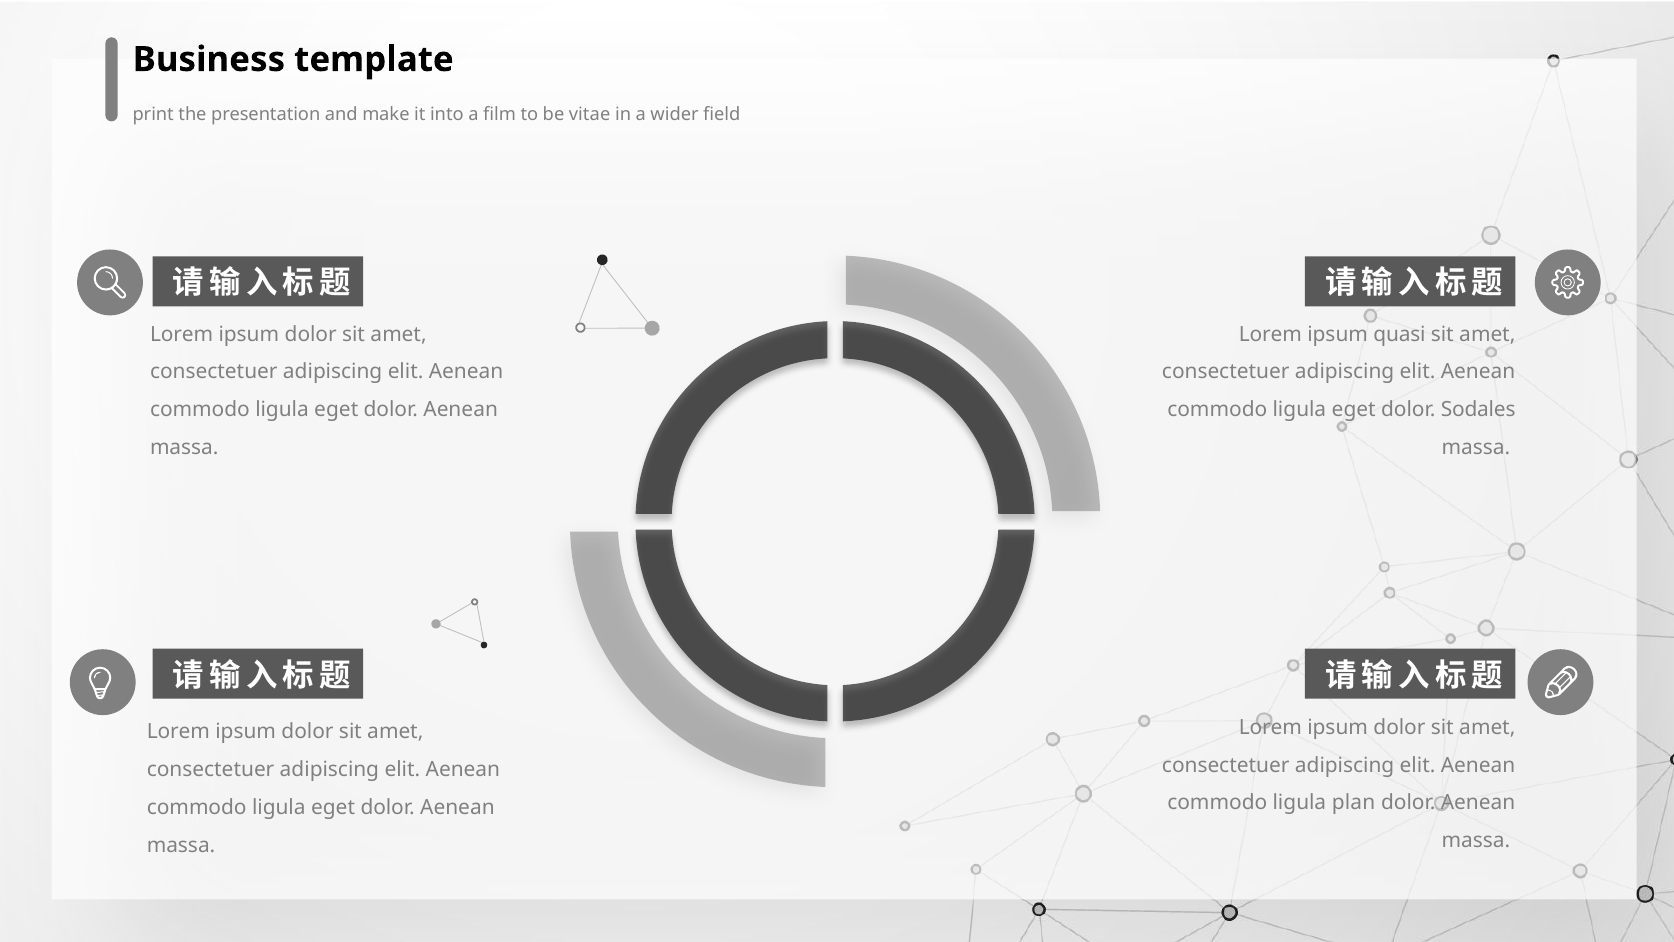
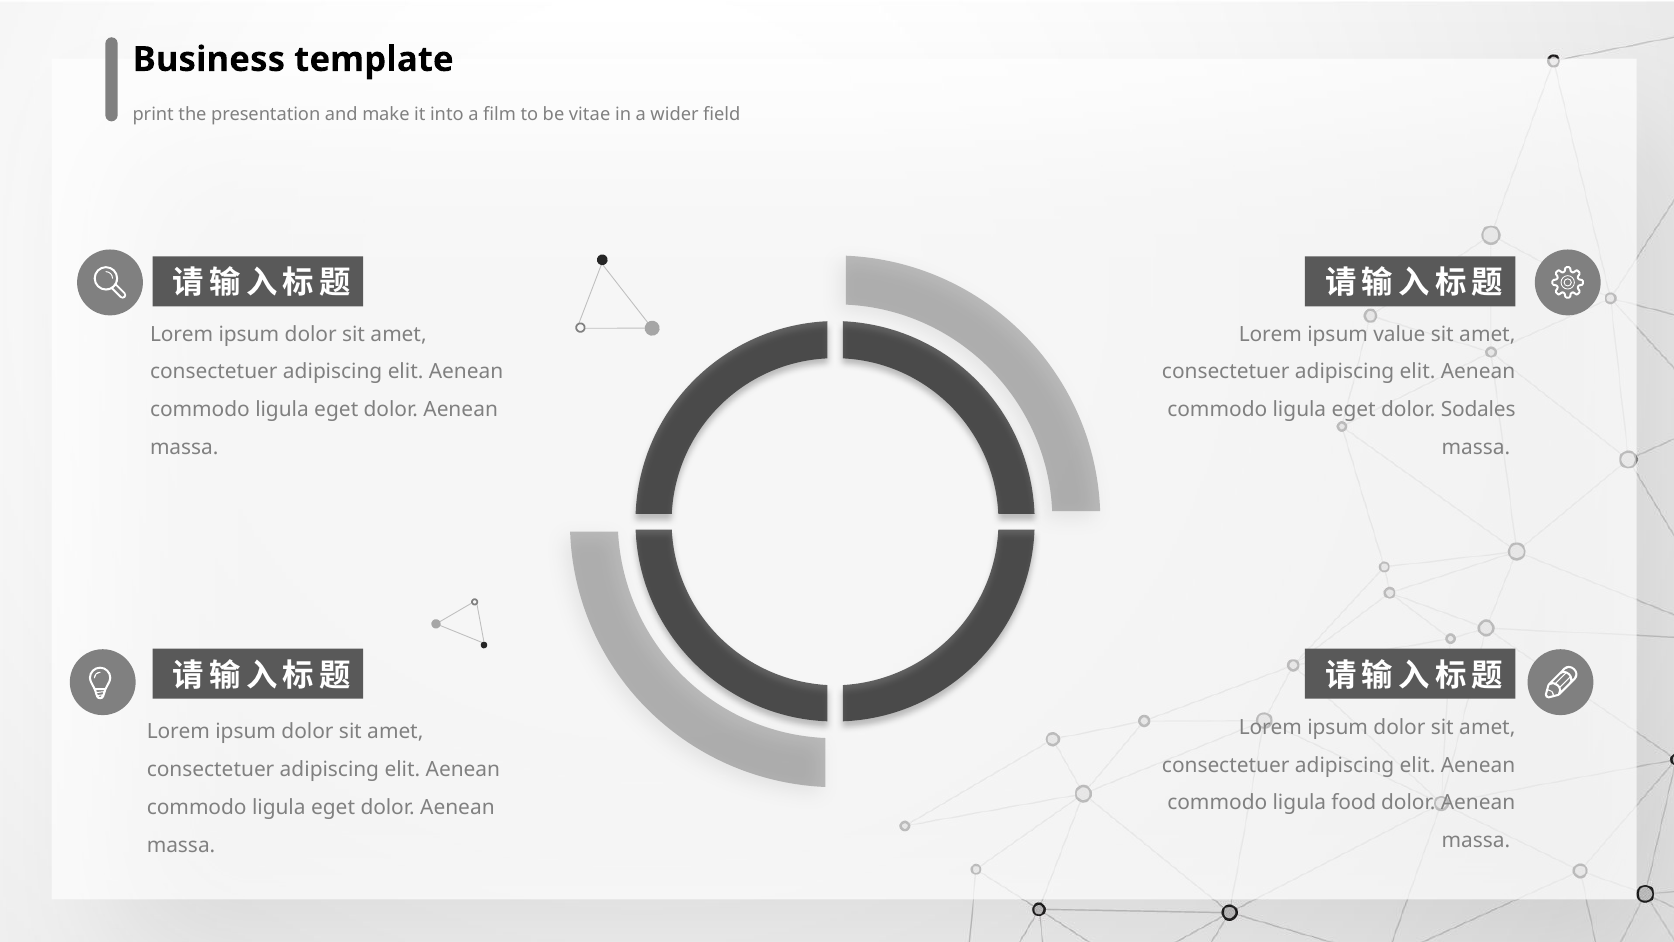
quasi: quasi -> value (1399, 334)
plan: plan -> food (1354, 803)
